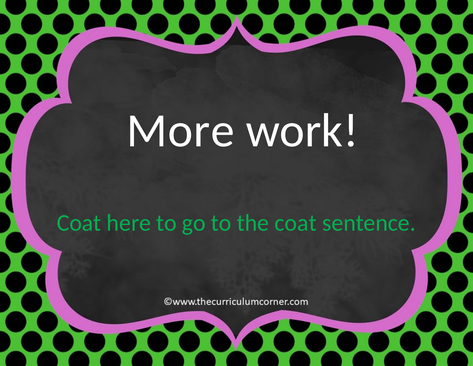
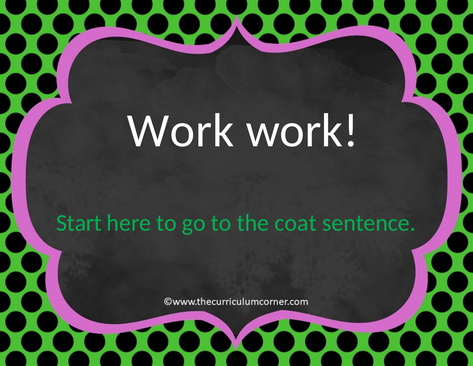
More: More -> Work (181, 131)
Coat: Coat -> Start (79, 223)
